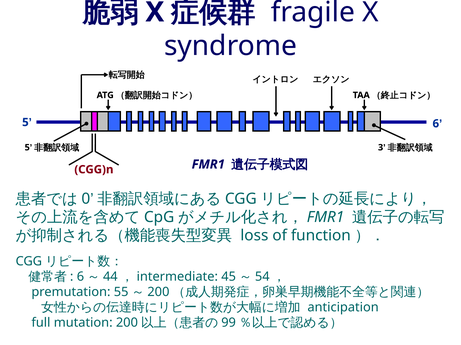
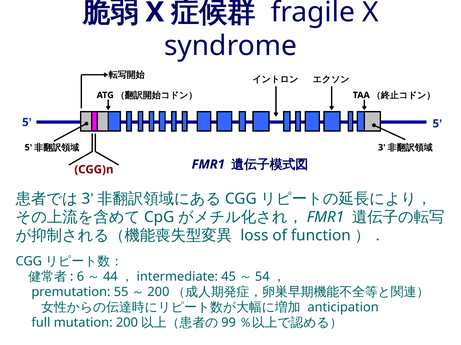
6: 6 -> 5 (436, 124)
0: 0 -> 3 (86, 199)
